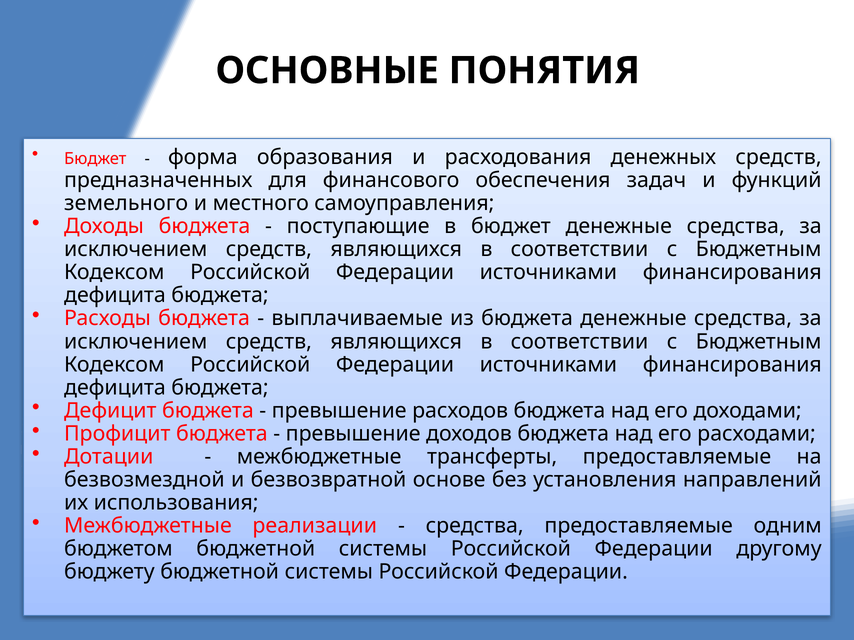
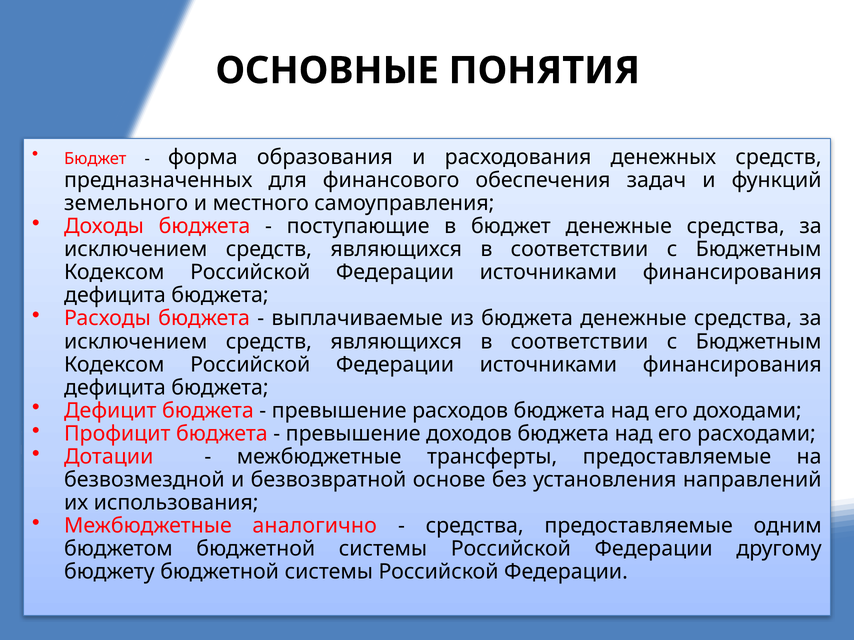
реализации: реализации -> аналогично (315, 526)
